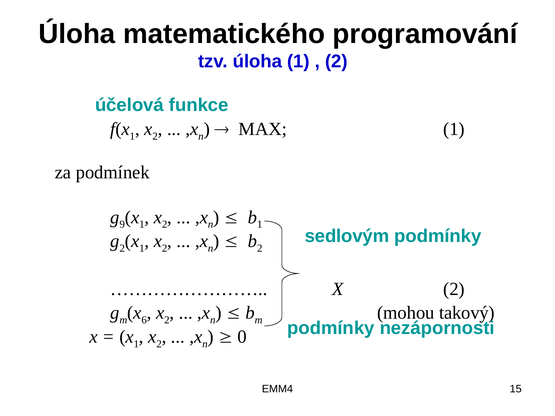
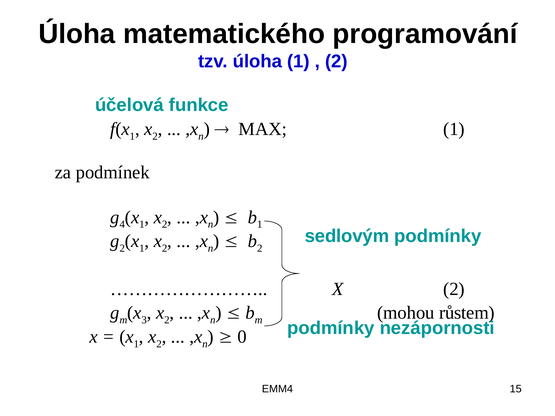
9: 9 -> 4 (122, 225)
6: 6 -> 3 (144, 320)
takový: takový -> růstem (467, 313)
